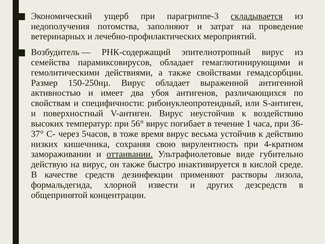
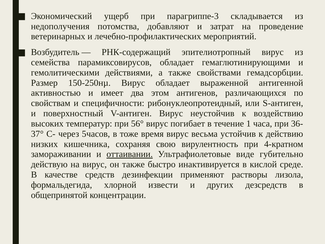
складывается underline: present -> none (257, 16)
заполняют: заполняют -> добавляют (168, 26)
убоя: убоя -> этом (160, 93)
